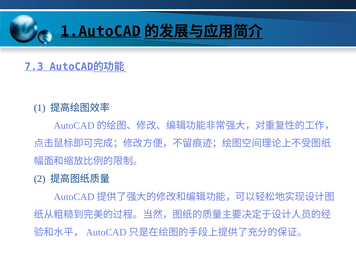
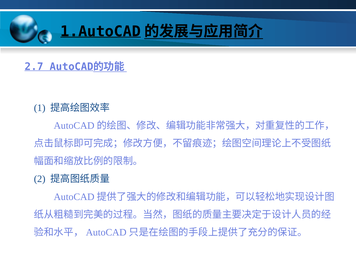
7.3: 7.3 -> 2.7 (34, 67)
